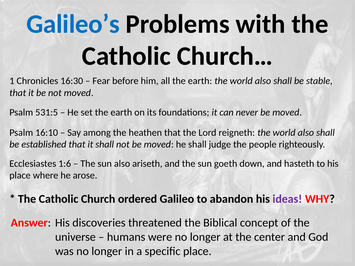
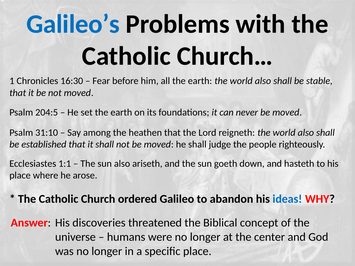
531:5: 531:5 -> 204:5 (47, 112)
16:10: 16:10 -> 31:10 (47, 133)
1:6: 1:6 -> 1:1 (65, 164)
ideas colour: purple -> blue (287, 199)
